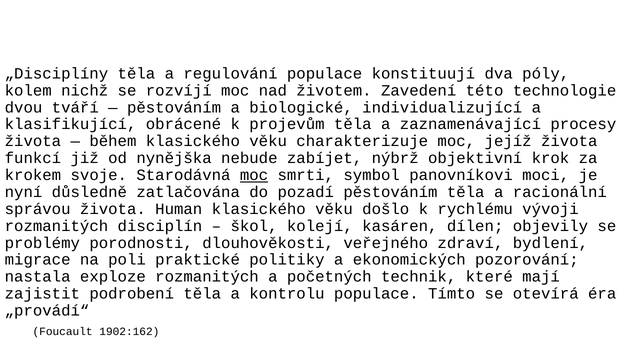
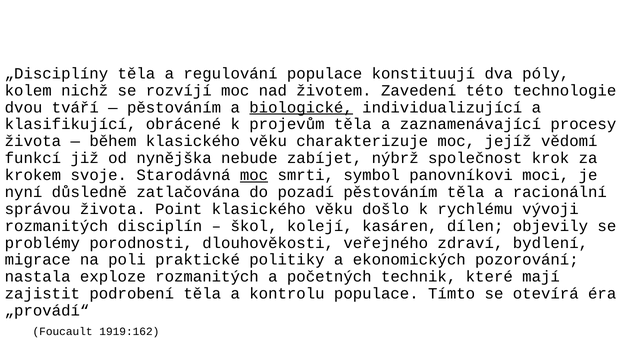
biologické underline: none -> present (301, 107)
jejíž života: života -> vědomí (569, 141)
objektivní: objektivní -> společnost (475, 158)
Human: Human -> Point (179, 209)
1902:162: 1902:162 -> 1919:162 (129, 331)
